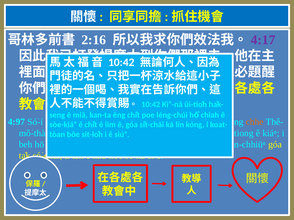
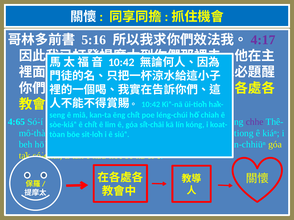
2:16: 2:16 -> 5:16 (94, 40)
4:97: 4:97 -> 4:65 (16, 122)
chhe colour: orange -> purple (255, 122)
